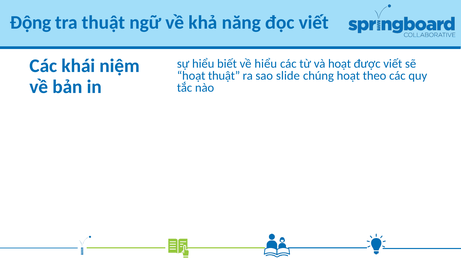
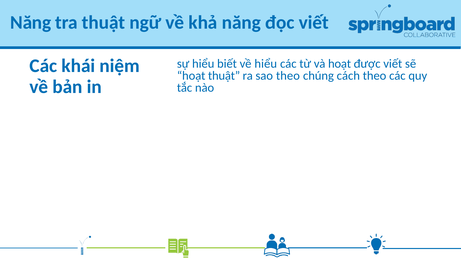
Động: Động -> Năng (31, 22)
sao slide: slide -> theo (288, 76)
chúng hoạt: hoạt -> cách (348, 76)
